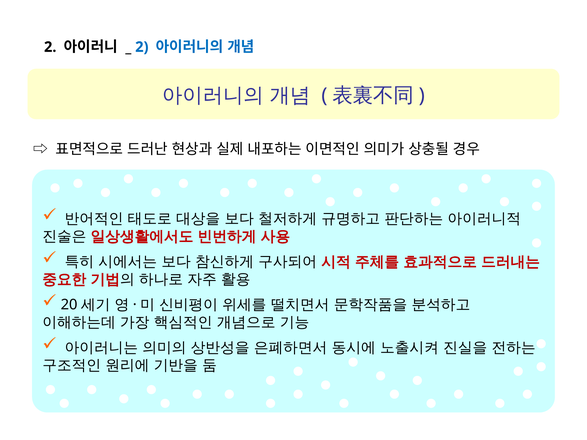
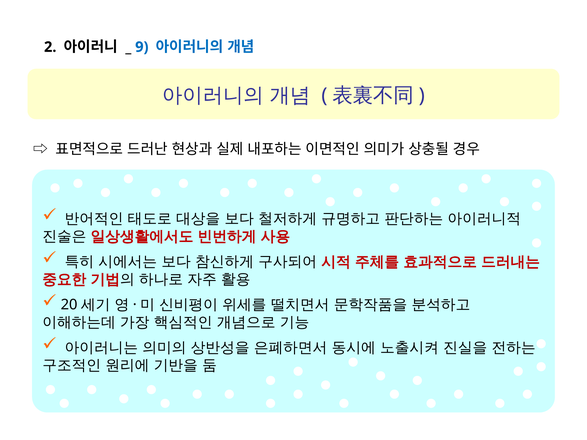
2: 2 -> 9 (142, 47)
